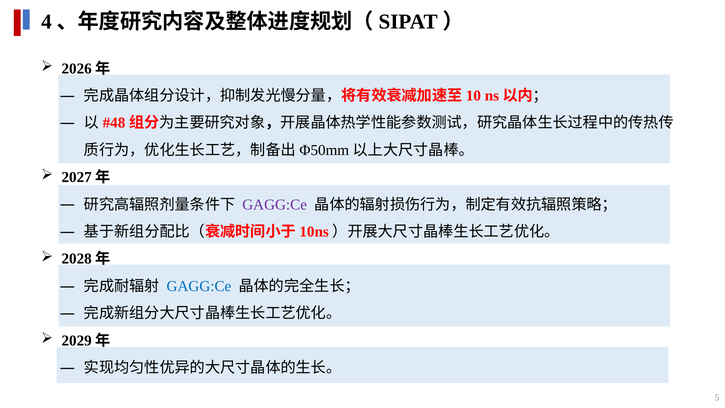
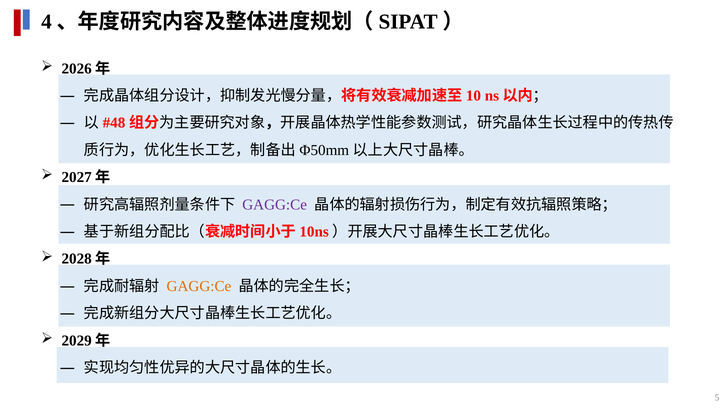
GAGG:Ce colour: blue -> orange (199, 286)
